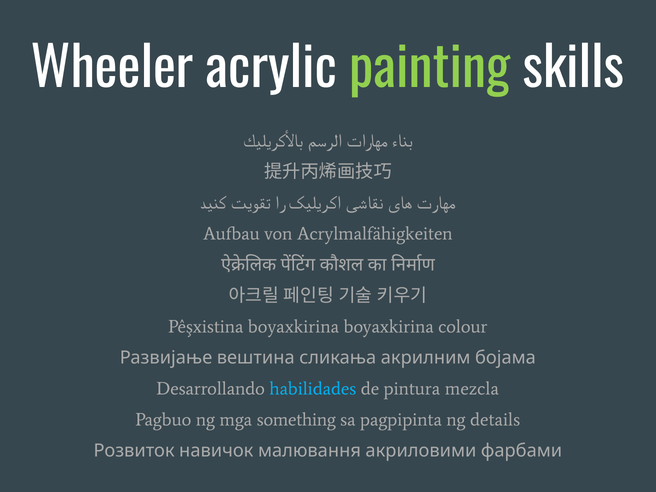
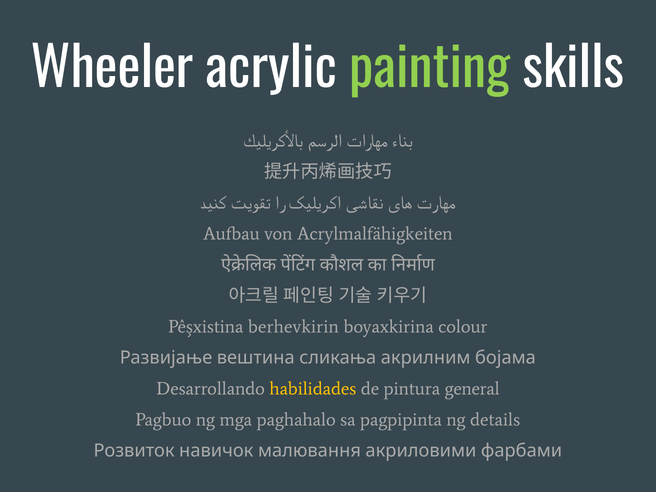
Pêşxistina boyaxkirina: boyaxkirina -> berhevkirin (293, 327)
habilidades colour: light blue -> yellow (313, 389)
mezcla: mezcla -> general (472, 389)
something: something -> paghahalo (296, 420)
